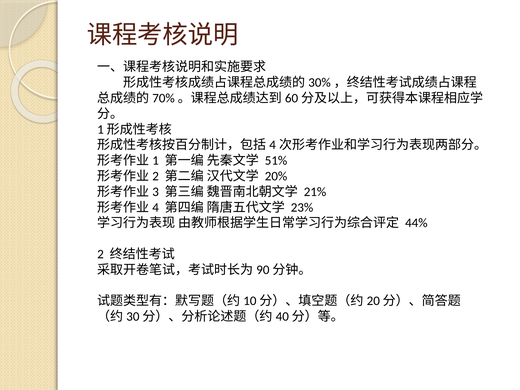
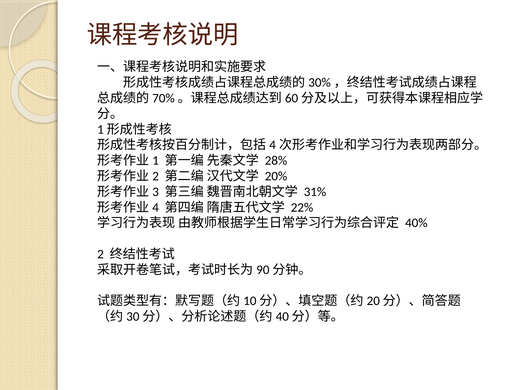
51%: 51% -> 28% (276, 161)
21%: 21% -> 31% (315, 192)
23%: 23% -> 22% (302, 207)
44%: 44% -> 40% (416, 223)
